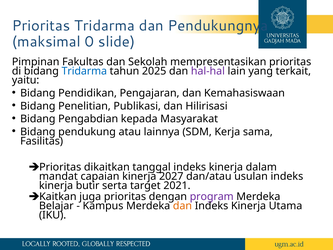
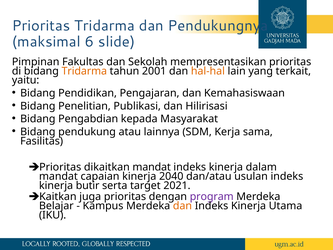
0: 0 -> 6 (89, 42)
Tridarma colour: blue -> orange (84, 71)
2025: 2025 -> 2001 (154, 71)
hal-hal colour: purple -> orange (208, 71)
dikaitkan tanggal: tanggal -> mandat (152, 167)
2027: 2027 -> 2040 (171, 176)
